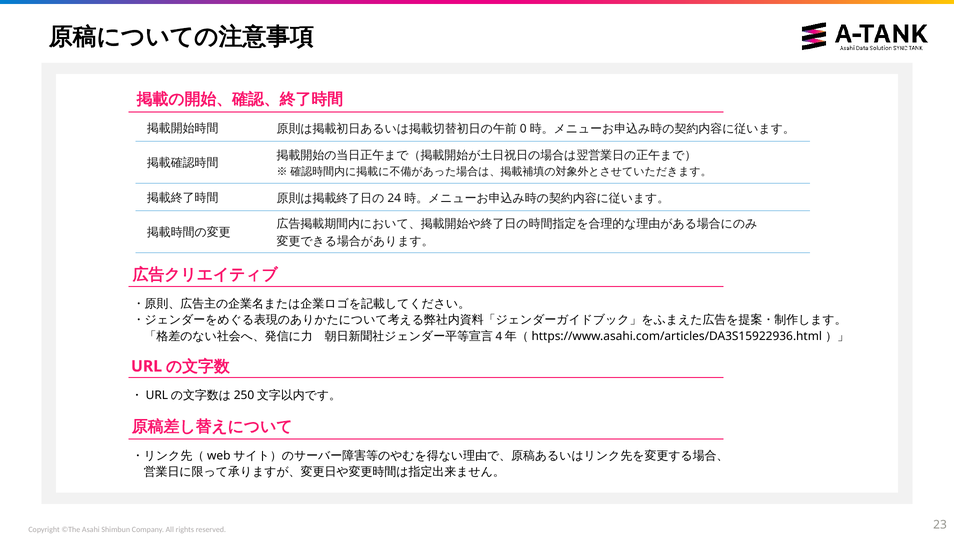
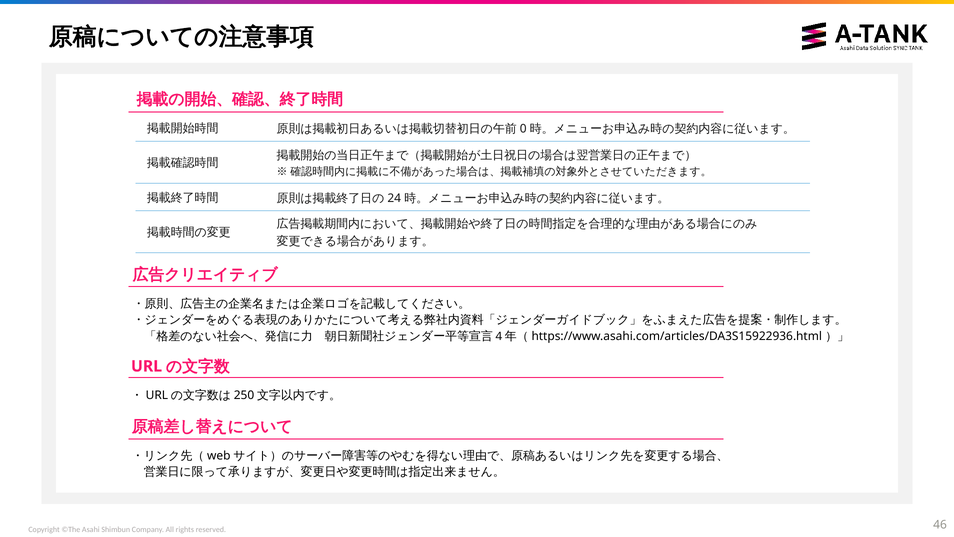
23: 23 -> 46 (940, 524)
